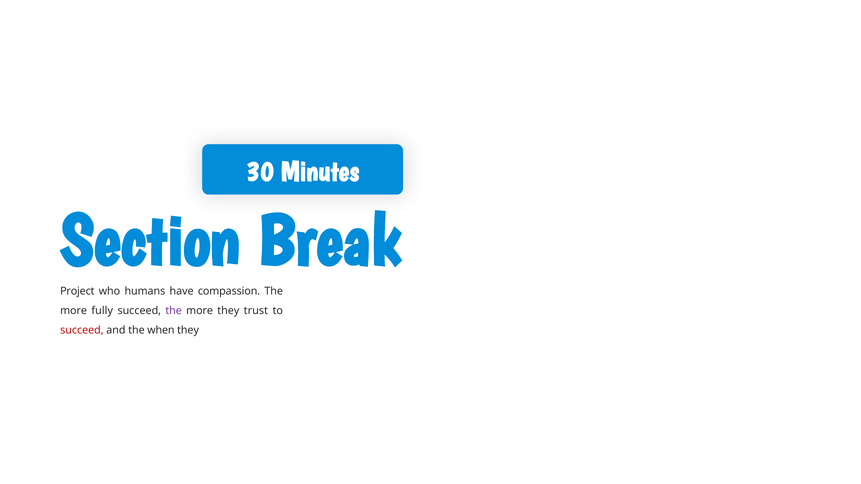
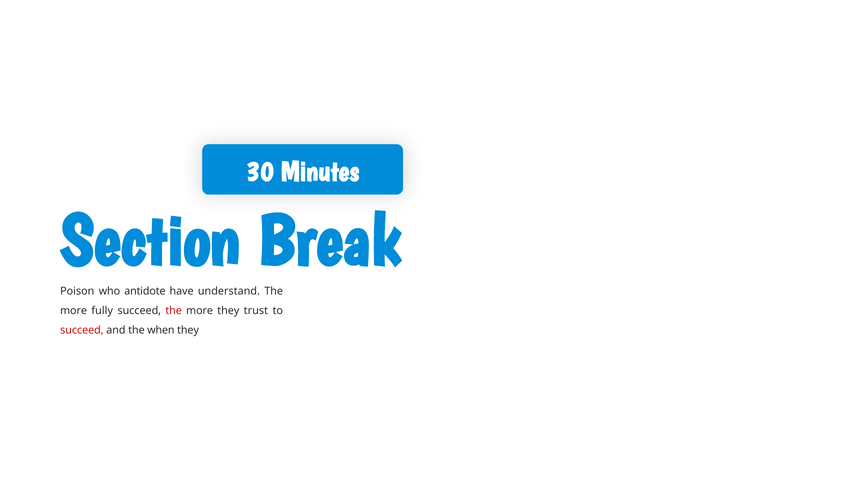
Project: Project -> Poison (77, 292)
humans: humans -> antidote (145, 292)
compassion: compassion -> understand (229, 292)
the colour: purple -> red (174, 311)
